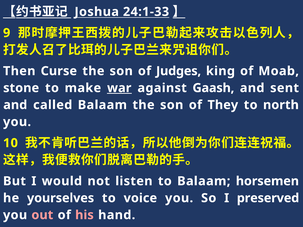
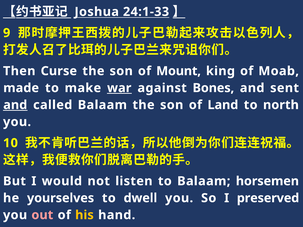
Judges: Judges -> Mount (179, 71)
stone: stone -> made (21, 88)
Gaash: Gaash -> Bones (213, 88)
and underline: none -> present (15, 105)
They: They -> Land (223, 105)
voice: voice -> dwell (140, 198)
his colour: pink -> yellow (84, 215)
